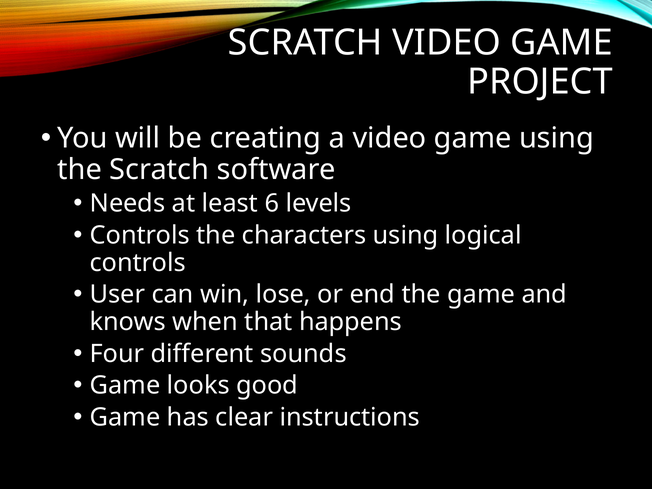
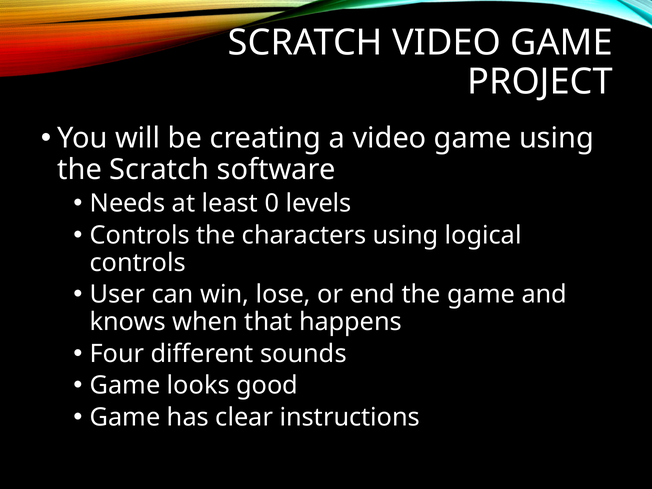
6: 6 -> 0 (272, 203)
